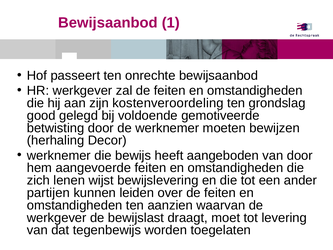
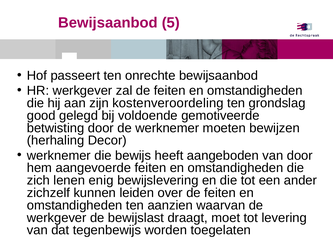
1: 1 -> 5 (171, 23)
wijst: wijst -> enig (101, 180)
partijen: partijen -> zichzelf (48, 193)
